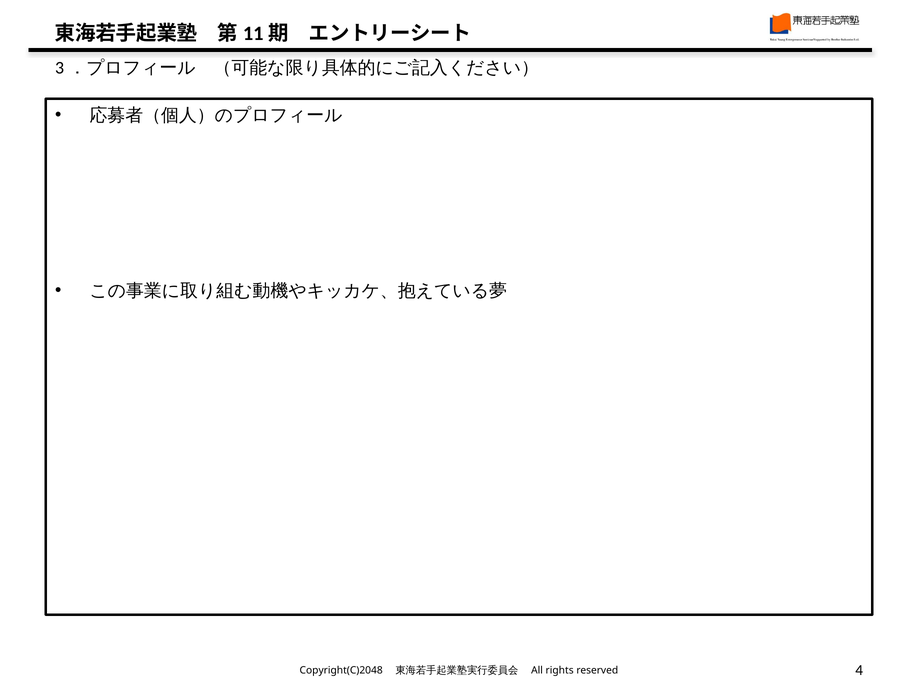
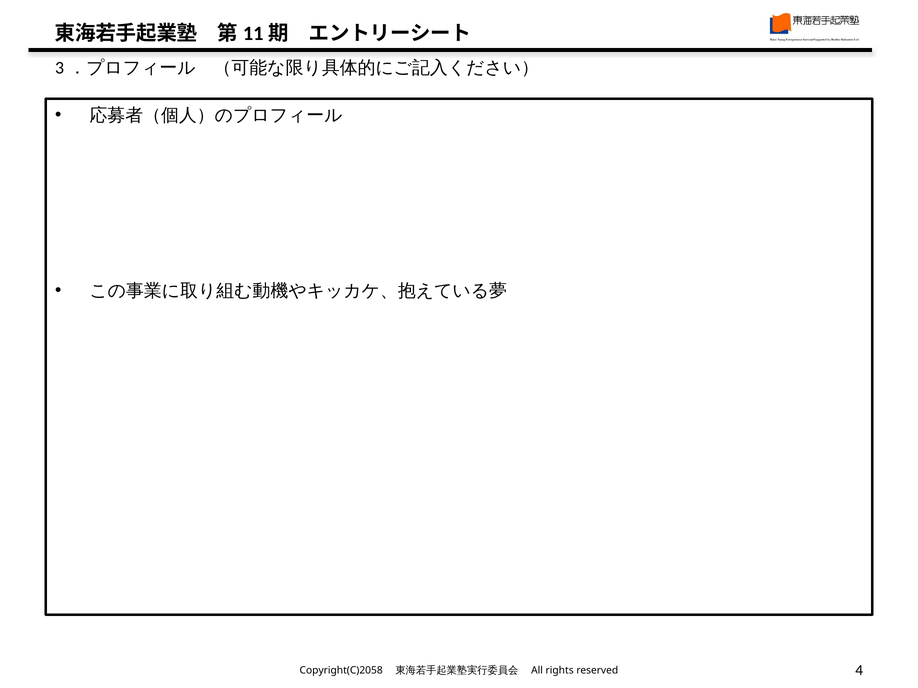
Copyright(C)2048: Copyright(C)2048 -> Copyright(C)2058 (341, 671)
